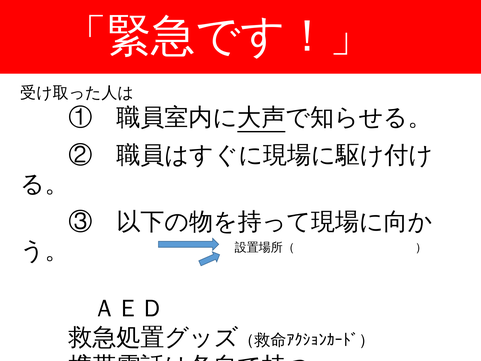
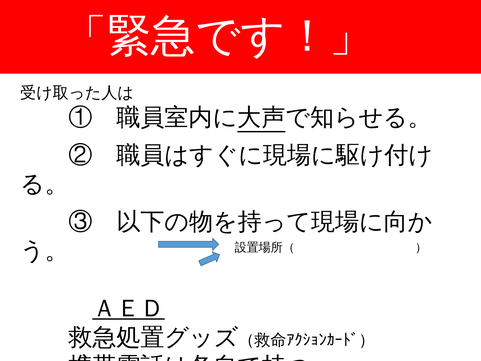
ＡＥＤ underline: none -> present (129, 308)
